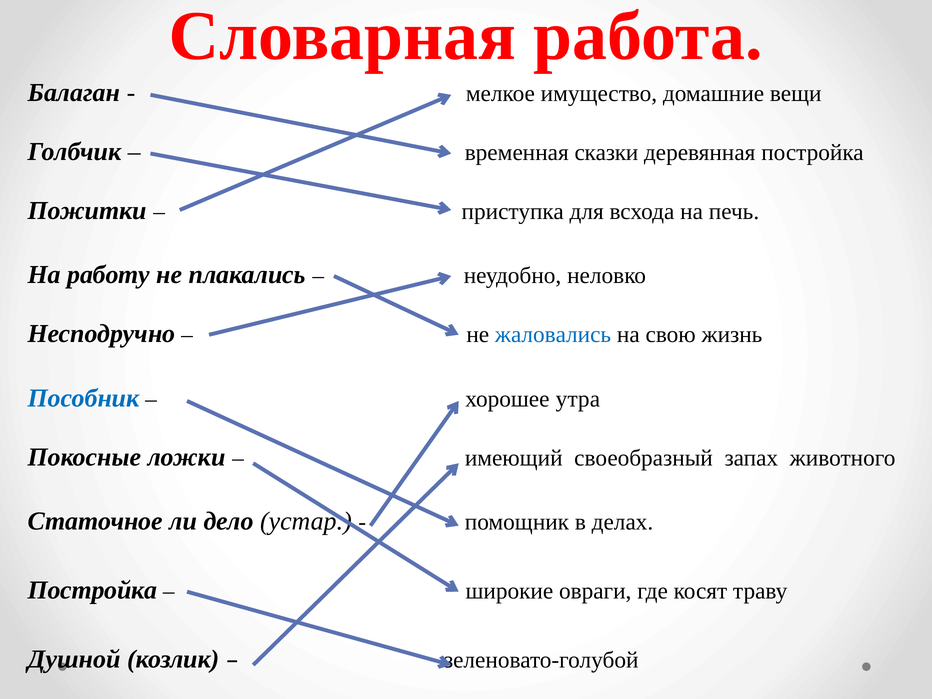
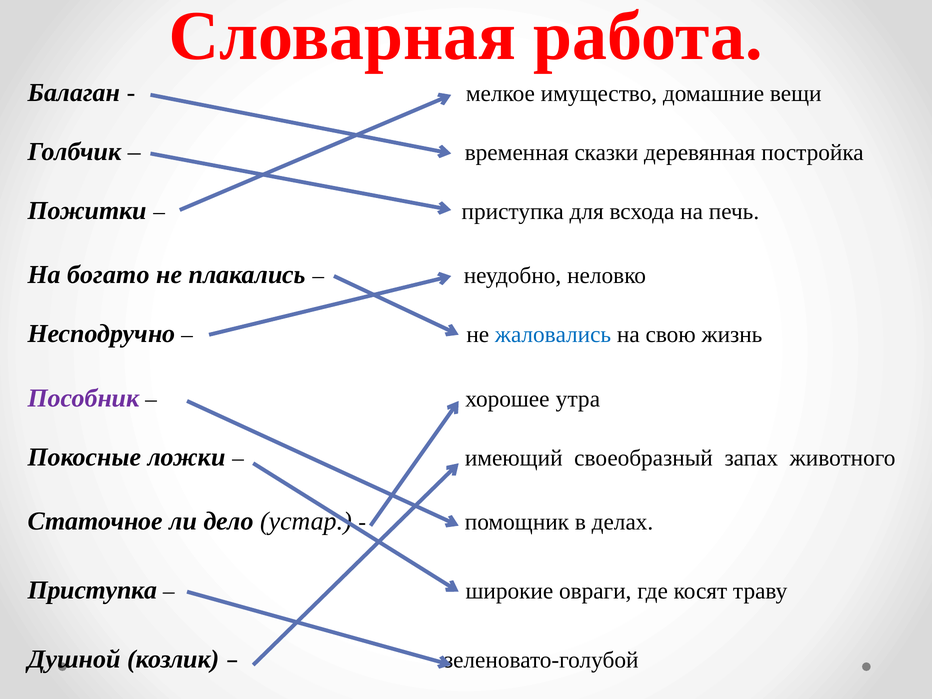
работу: работу -> богато (108, 275)
Пособник colour: blue -> purple (83, 398)
Постройка: Постройка -> Приступка (92, 590)
